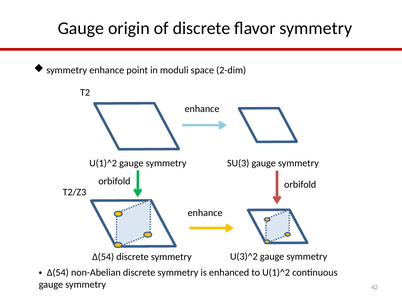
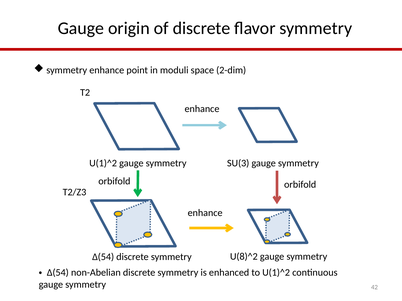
U(3)^2: U(3)^2 -> U(8)^2 (244, 257)
